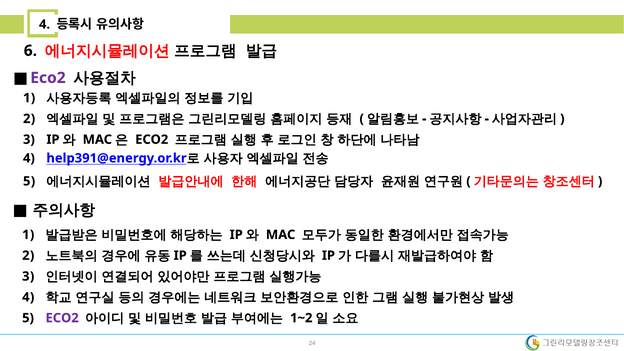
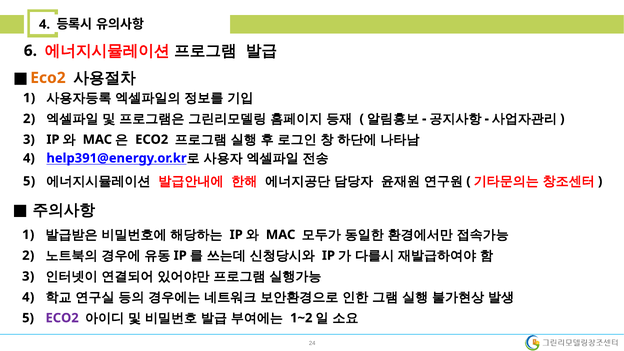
Eco2 colour: purple -> orange (48, 78)
